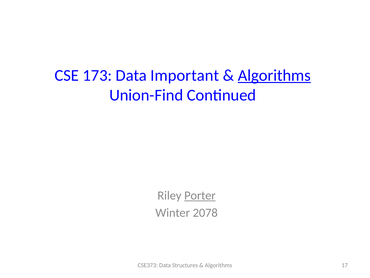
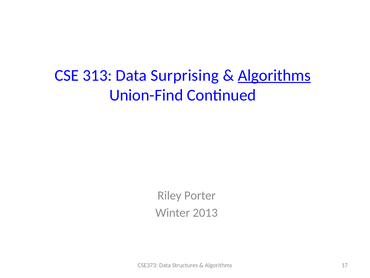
173: 173 -> 313 (97, 75)
Important: Important -> Surprising (185, 75)
Porter underline: present -> none (200, 195)
2078: 2078 -> 2013 (205, 212)
